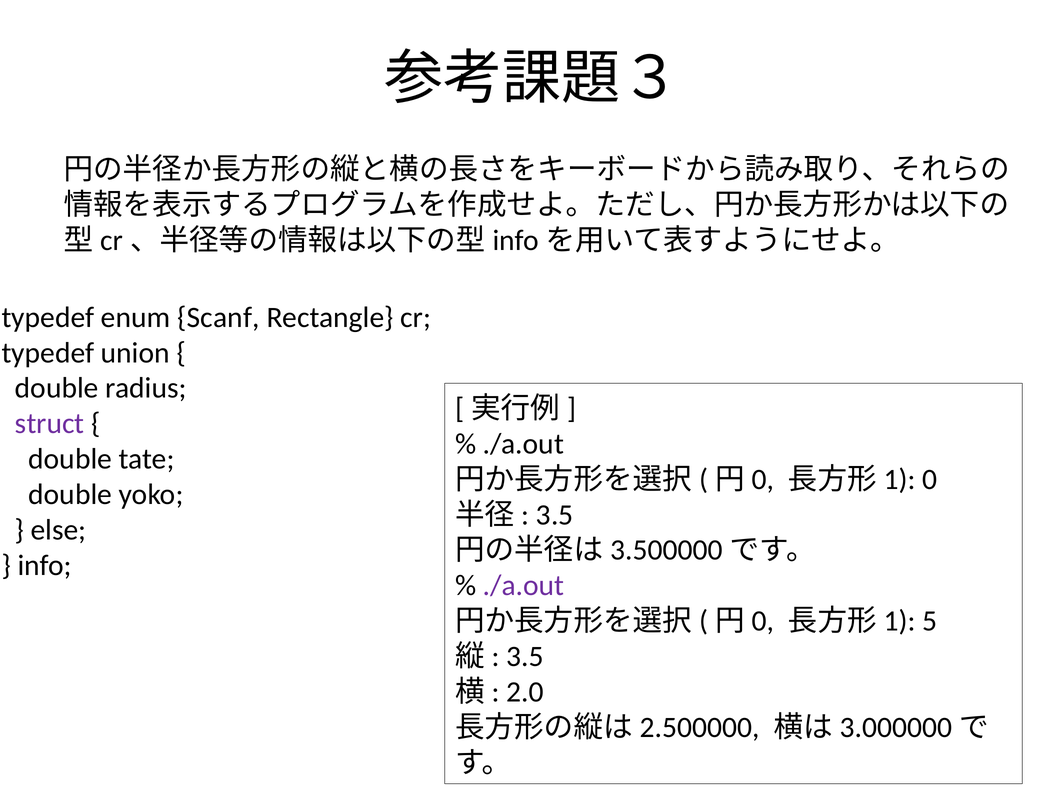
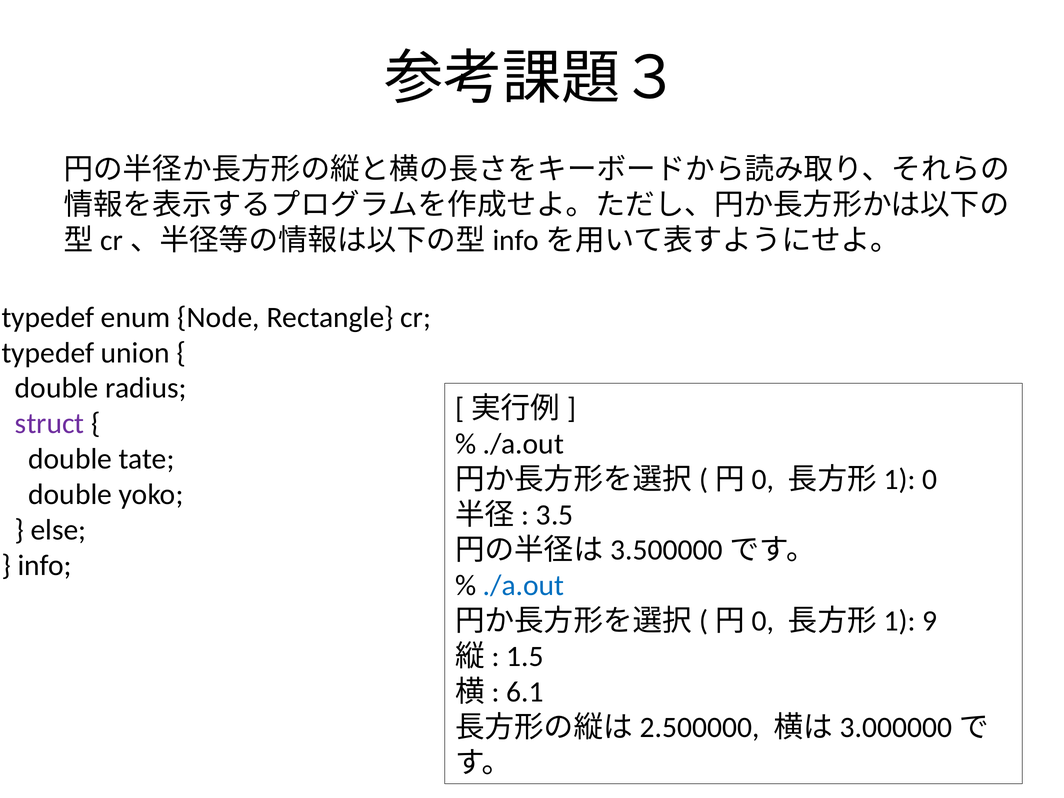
Scanf: Scanf -> Node (218, 317)
./a.out colour: purple -> blue (523, 586)
5: 5 -> 9 (930, 621)
3.5: 3.5 -> 1.5 (525, 657)
2.0: 2.0 -> 6.1 (525, 692)
